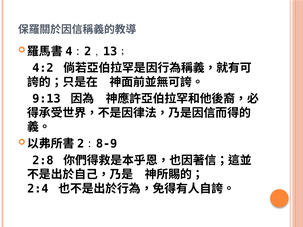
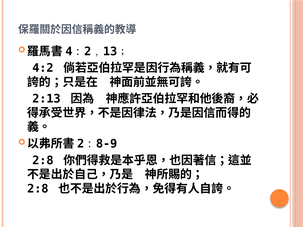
9:13: 9:13 -> 2:13 (46, 99)
2:4: 2:4 -> 2:8 (38, 189)
